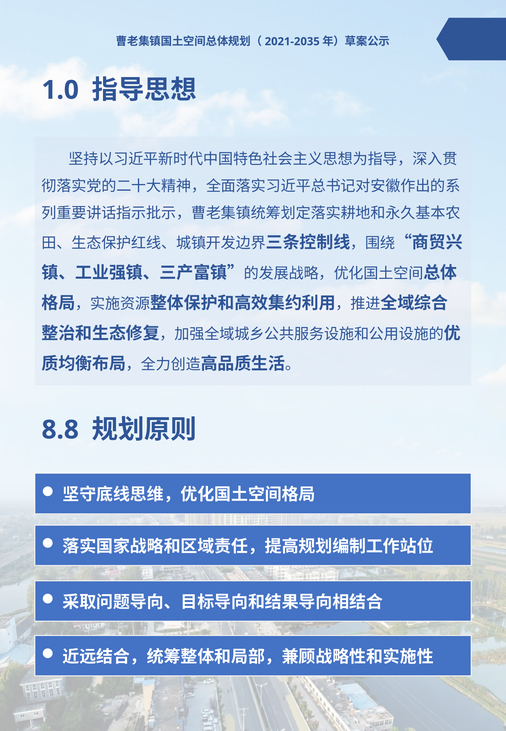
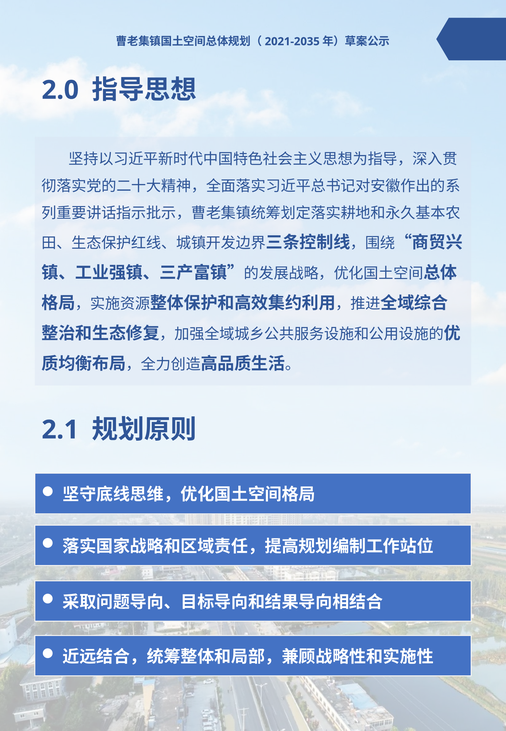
1.0: 1.0 -> 2.0 (60, 90)
8.8: 8.8 -> 2.1 (60, 430)
